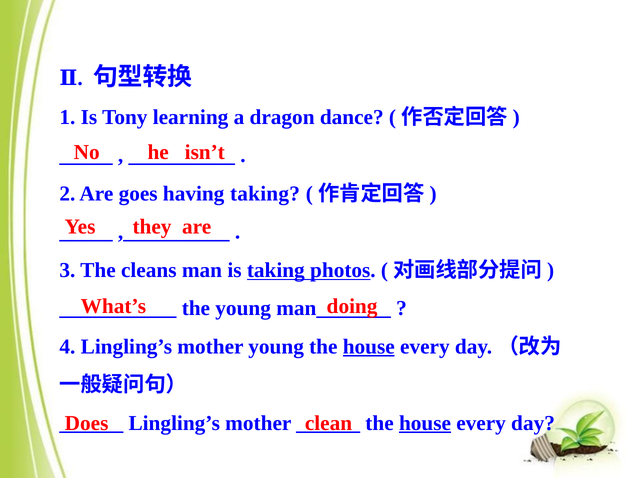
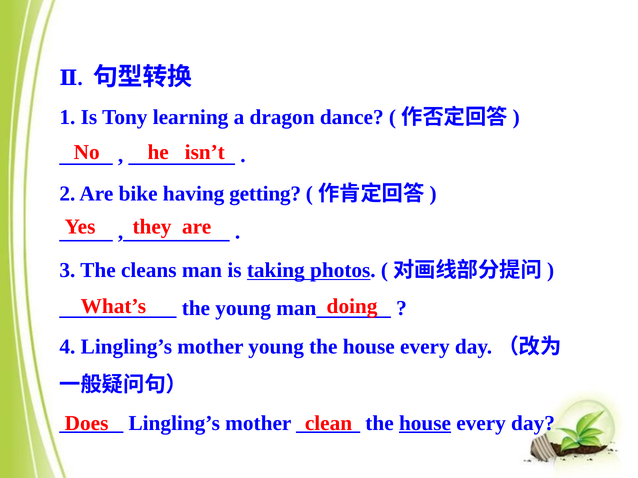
goes: goes -> bike (138, 194)
having taking: taking -> getting (265, 194)
house underline: present -> none (369, 347)
